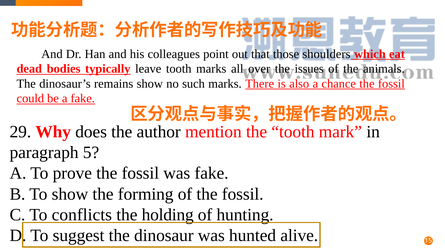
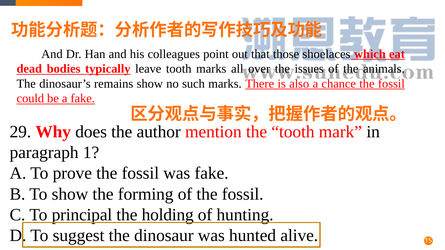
shoulders: shoulders -> shoelaces (326, 54)
5: 5 -> 1 (91, 153)
conflicts: conflicts -> principal (82, 215)
